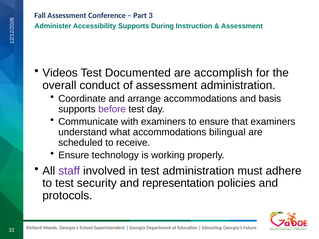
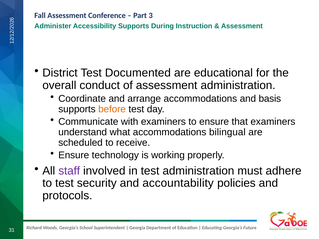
Videos: Videos -> District (60, 73)
accomplish: accomplish -> educational (223, 73)
before colour: purple -> orange (112, 109)
representation: representation -> accountability (178, 183)
